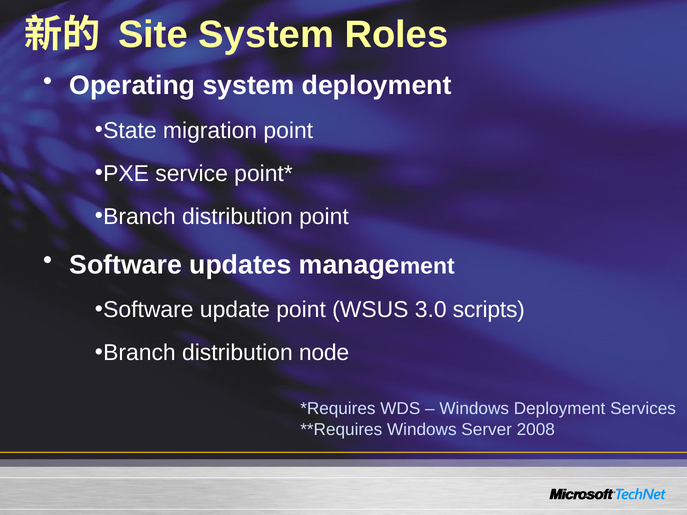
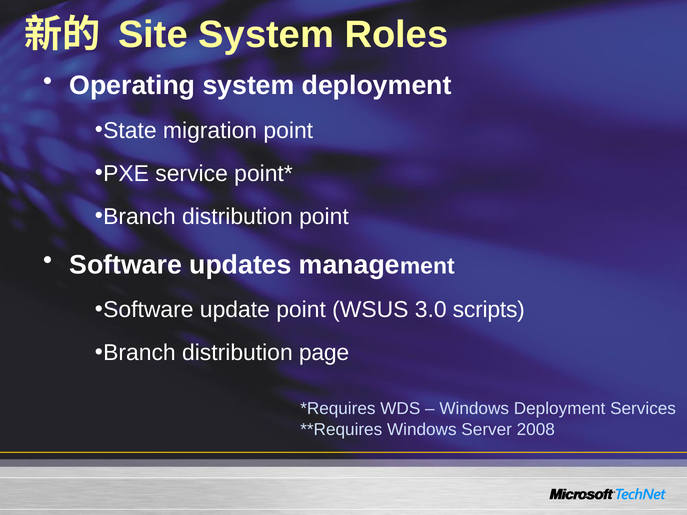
node: node -> page (324, 353)
